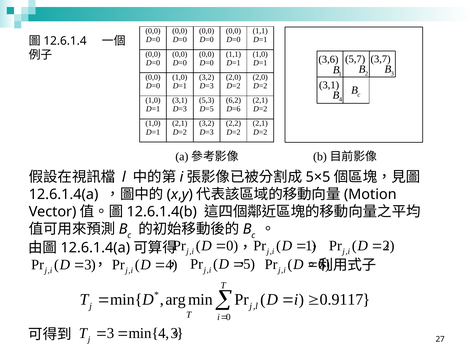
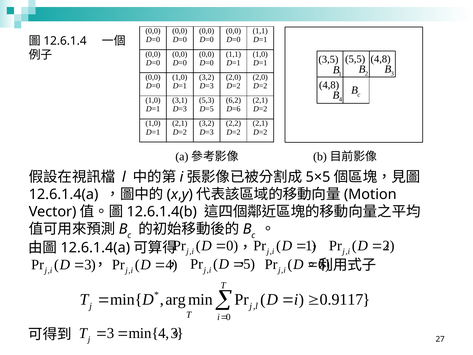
5,7: 5,7 -> 5,5 (355, 59)
3,7: 3,7 -> 4,8 (381, 59)
3,6: 3,6 -> 3,5 (328, 59)
3,1: 3,1 -> 4,8 (329, 85)
